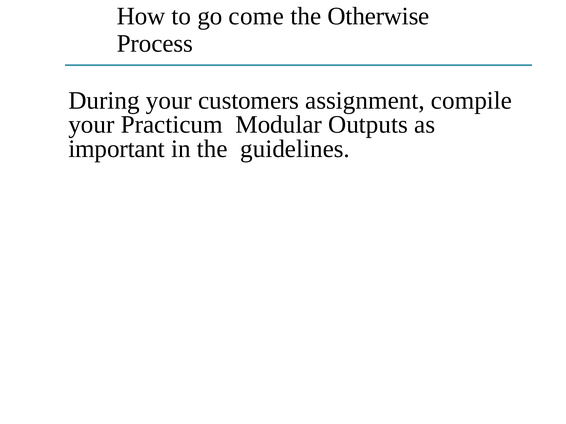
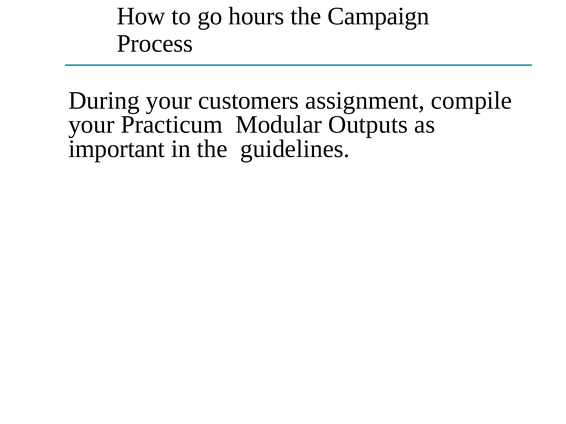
come: come -> hours (256, 16)
Otherwise: Otherwise -> Campaign (379, 16)
